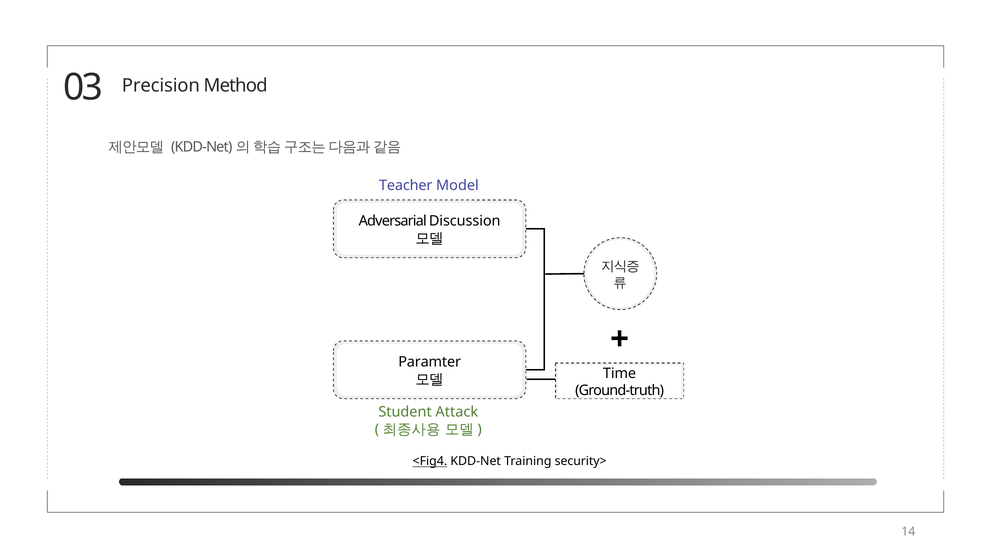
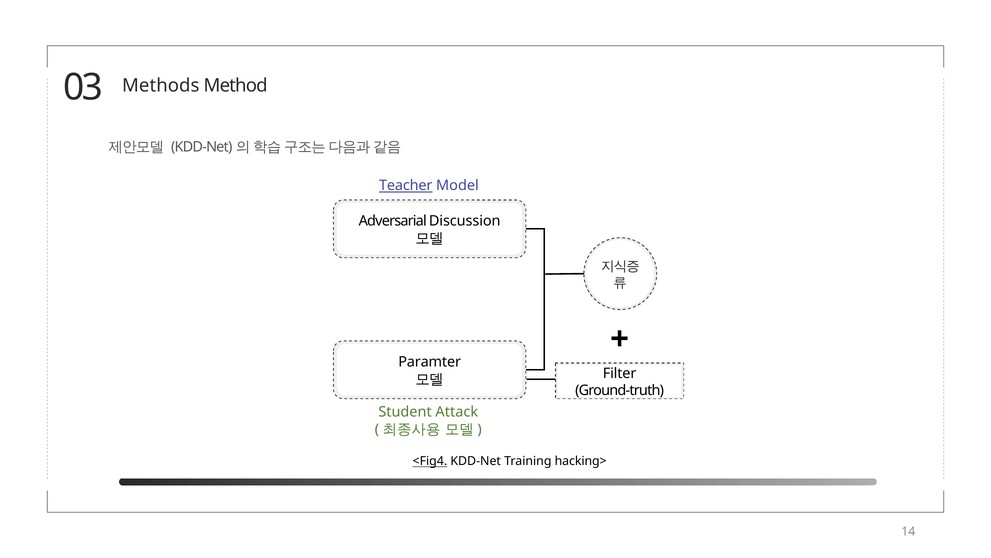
Precision: Precision -> Methods (161, 85)
Teacher underline: none -> present (406, 185)
Time: Time -> Filter (620, 373)
security>: security> -> hacking> (581, 461)
